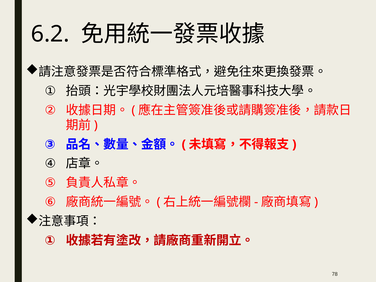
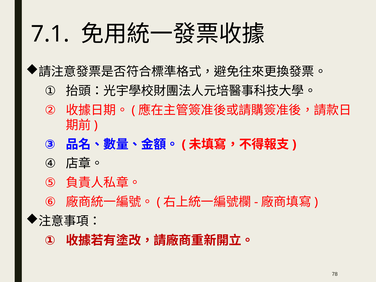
6.2: 6.2 -> 7.1 (50, 34)
